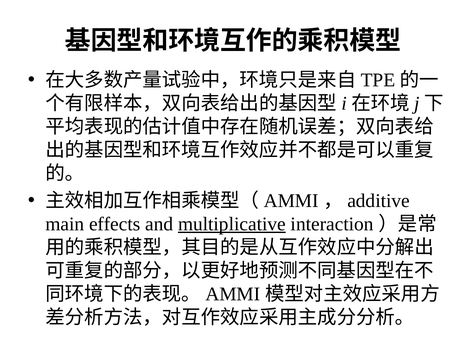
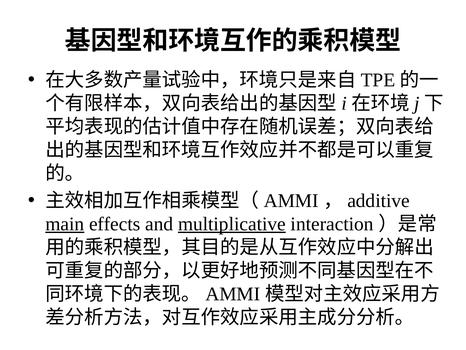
main underline: none -> present (65, 224)
